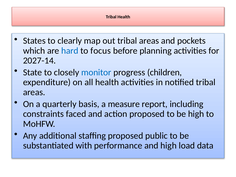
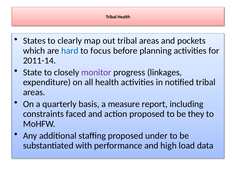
2027-14: 2027-14 -> 2011-14 (39, 61)
monitor colour: blue -> purple (96, 72)
children: children -> linkages (165, 72)
be high: high -> they (196, 114)
public: public -> under (156, 136)
